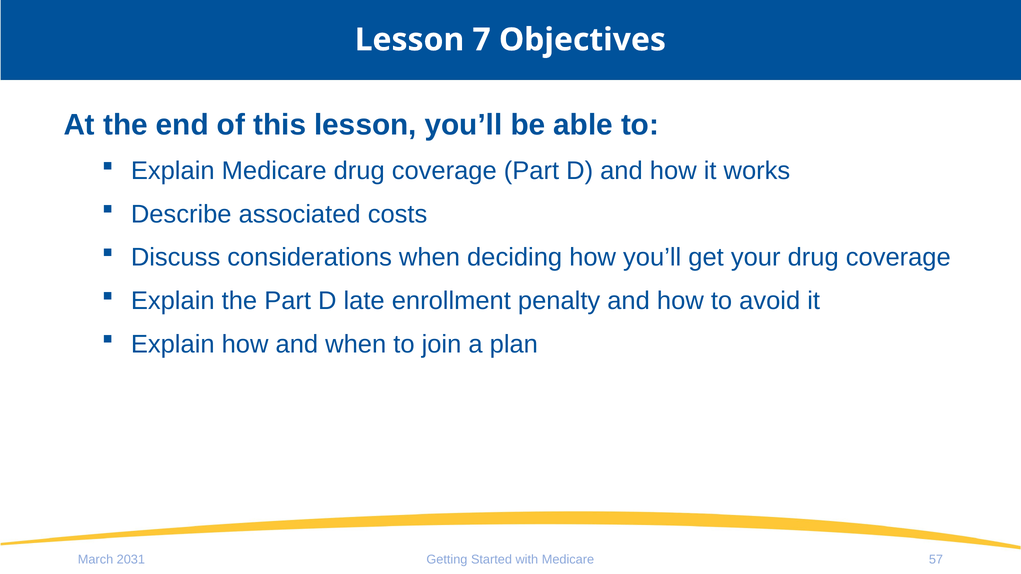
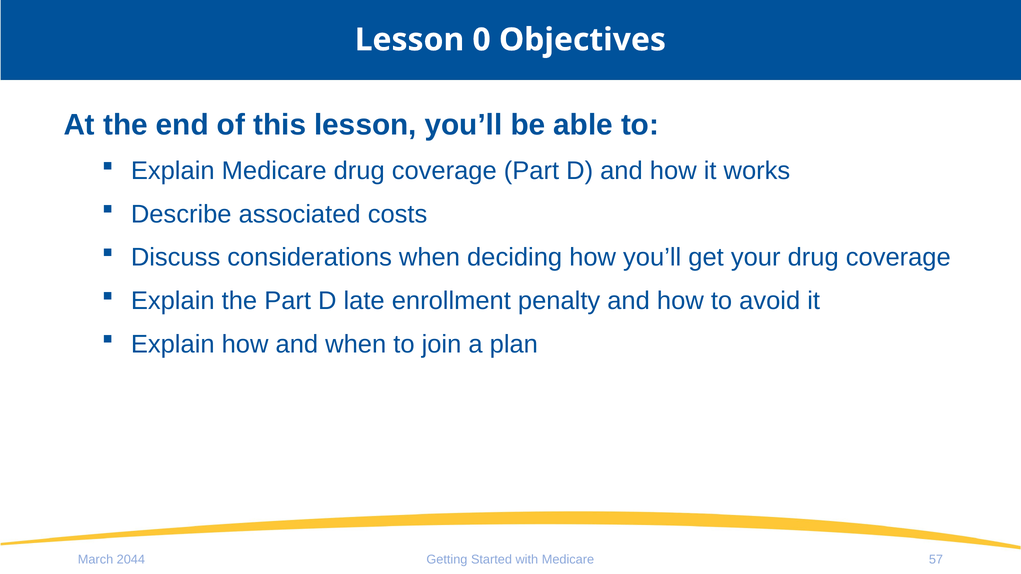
7: 7 -> 0 (482, 40)
2031: 2031 -> 2044 (131, 560)
